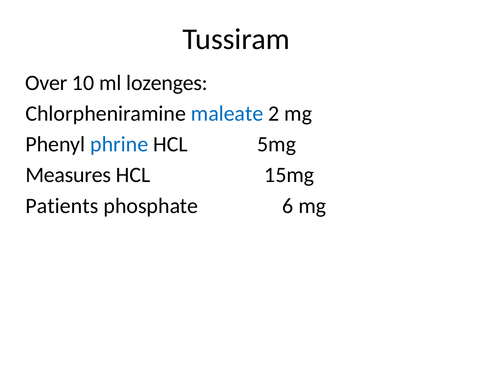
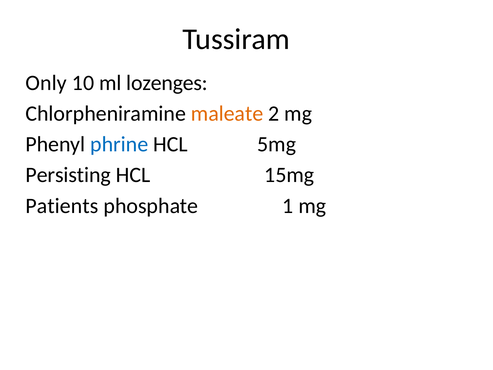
Over: Over -> Only (46, 83)
maleate colour: blue -> orange (227, 114)
Measures: Measures -> Persisting (68, 175)
6: 6 -> 1 (288, 206)
